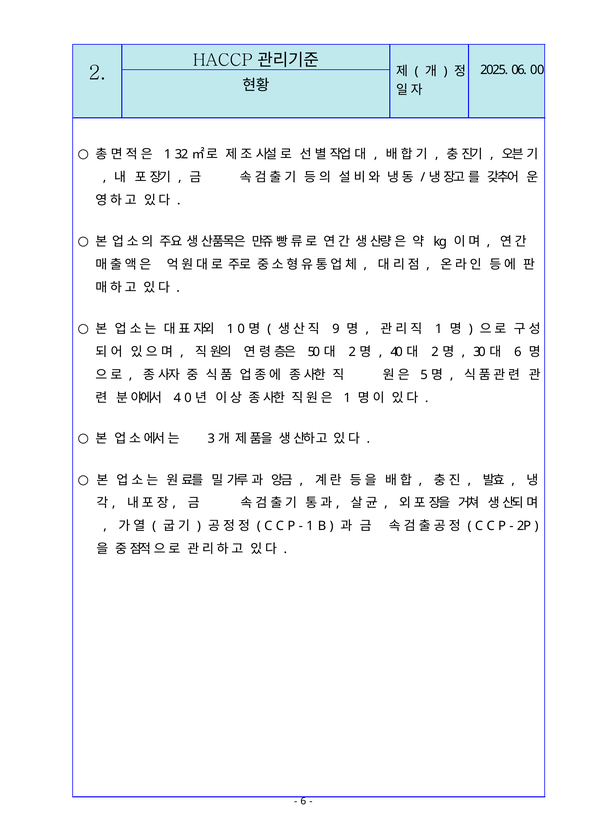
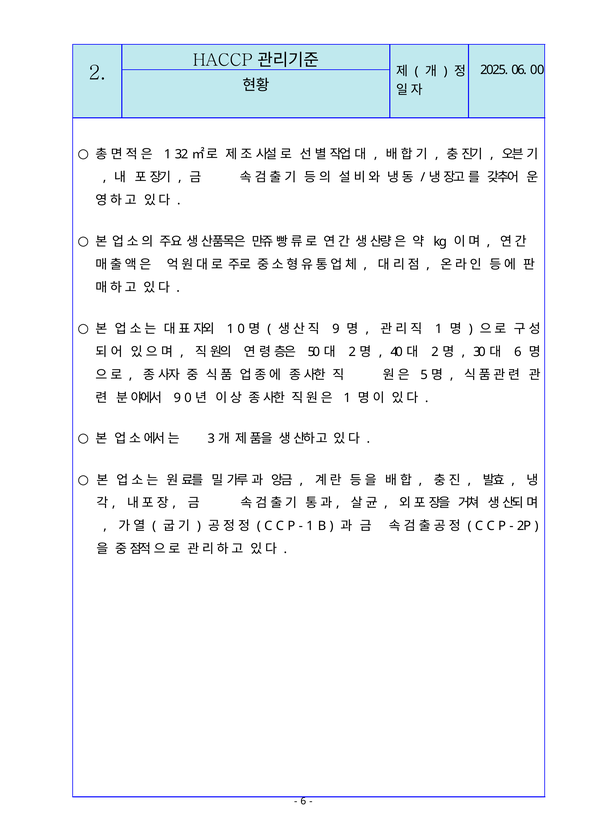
4: 4 -> 9 (177, 398)
